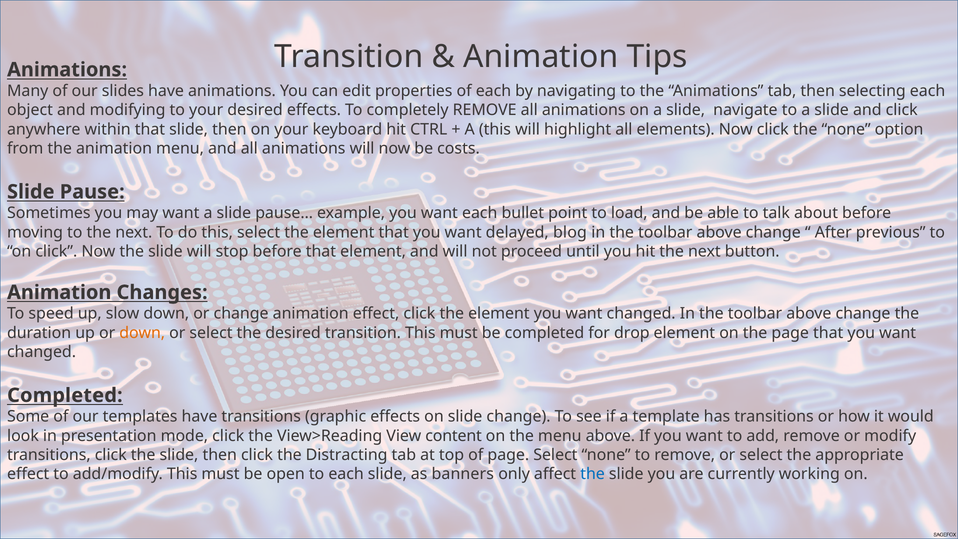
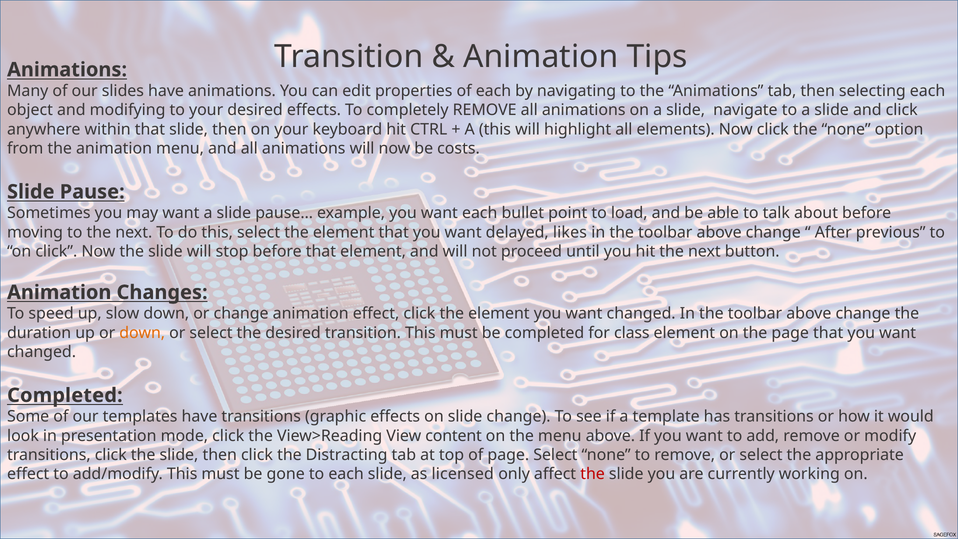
blog: blog -> likes (570, 232)
drop: drop -> class (632, 333)
open: open -> gone (286, 474)
banners: banners -> licensed (463, 474)
the colour: blue -> red (593, 474)
